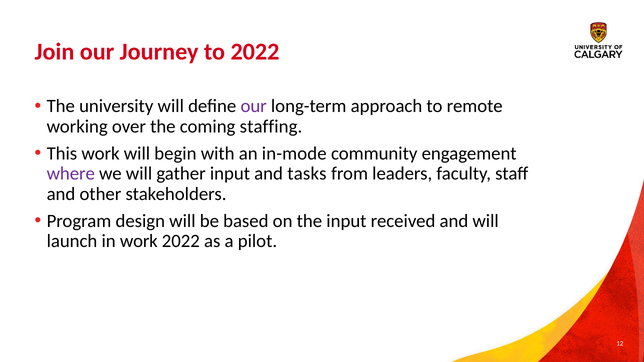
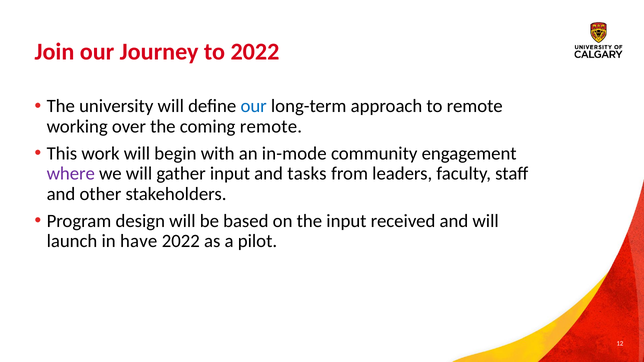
our colour: purple -> blue (254, 106)
coming staffing: staffing -> remote (271, 126)
in work: work -> have (139, 241)
